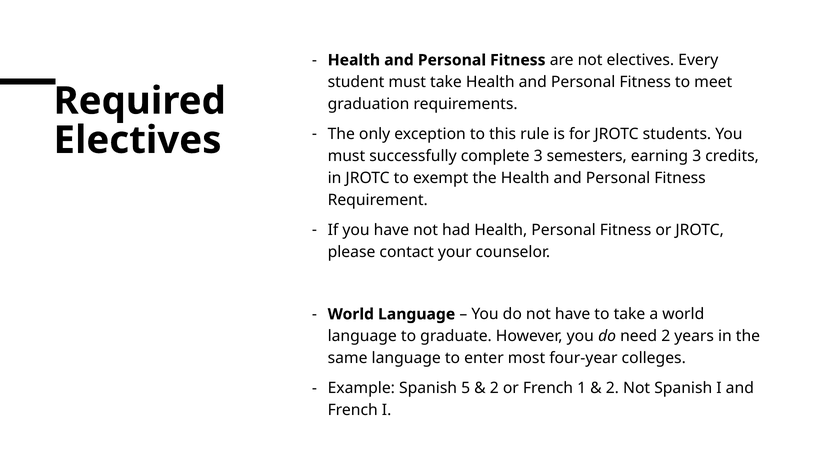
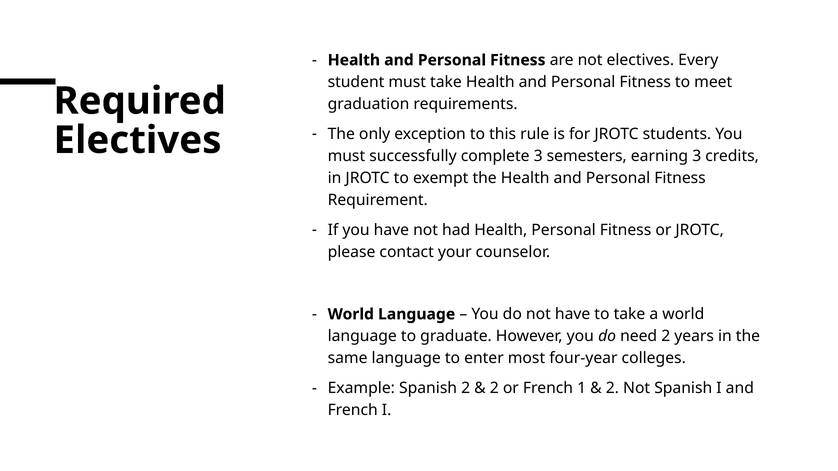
Spanish 5: 5 -> 2 (466, 388)
